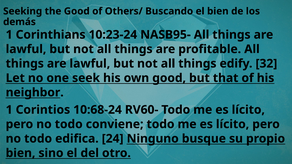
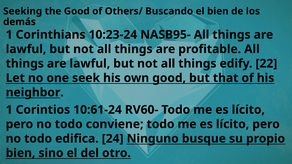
32: 32 -> 22 (266, 64)
10:68-24: 10:68-24 -> 10:61-24 (98, 110)
